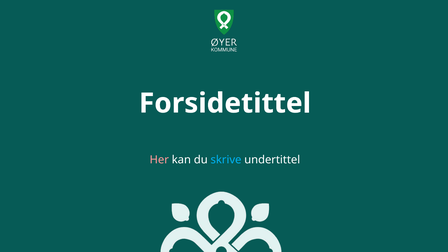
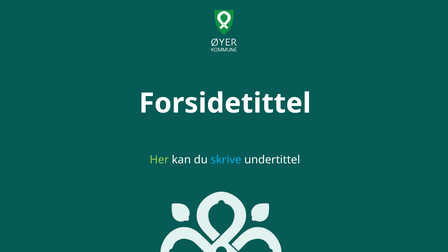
Her colour: pink -> light green (159, 160)
